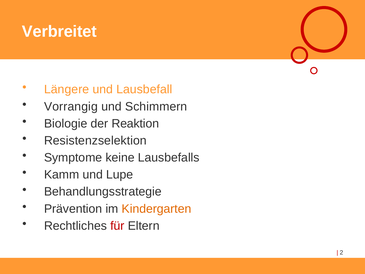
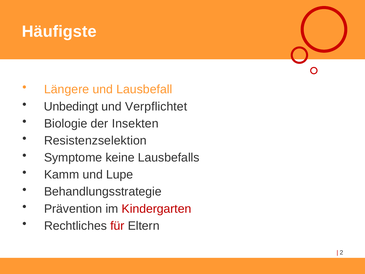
Verbreitet: Verbreitet -> Häufigste (59, 31)
Vorrangig: Vorrangig -> Unbedingt (71, 106)
Schimmern: Schimmern -> Verpflichtet (156, 106)
Reaktion: Reaktion -> Insekten (135, 123)
Kindergarten colour: orange -> red (157, 209)
